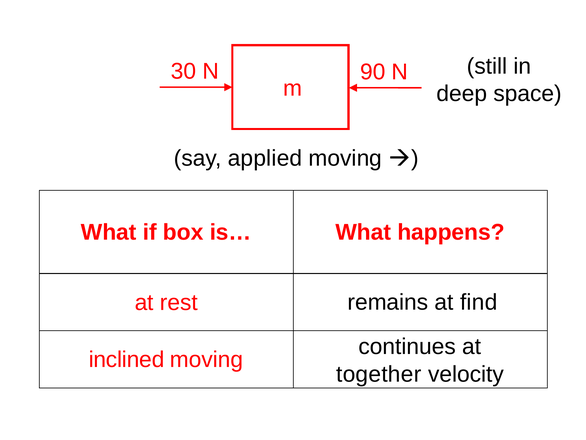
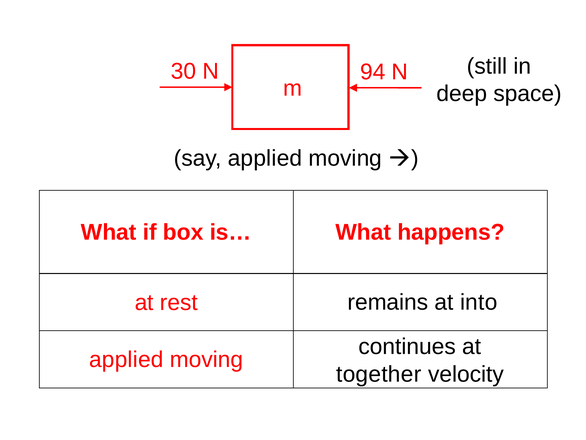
90: 90 -> 94 (373, 72)
find: find -> into (479, 302)
inclined: inclined -> applied (126, 359)
